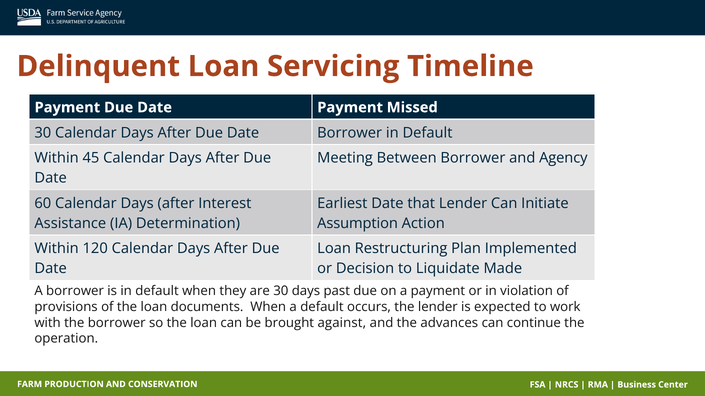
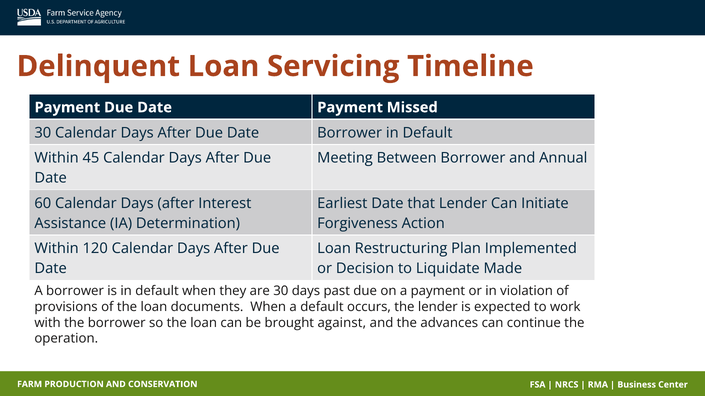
Agency: Agency -> Annual (563, 158)
Assumption: Assumption -> Forgiveness (358, 224)
